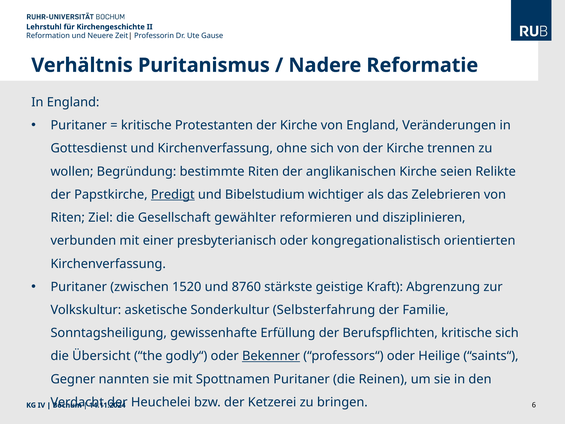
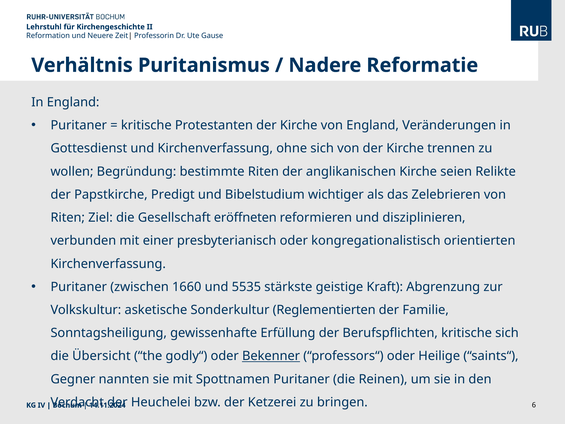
Predigt underline: present -> none (173, 194)
gewählter: gewählter -> eröffneten (245, 218)
1520: 1520 -> 1660 (187, 287)
8760: 8760 -> 5535 (246, 287)
Selbsterfahrung: Selbsterfahrung -> Reglementierten (324, 310)
